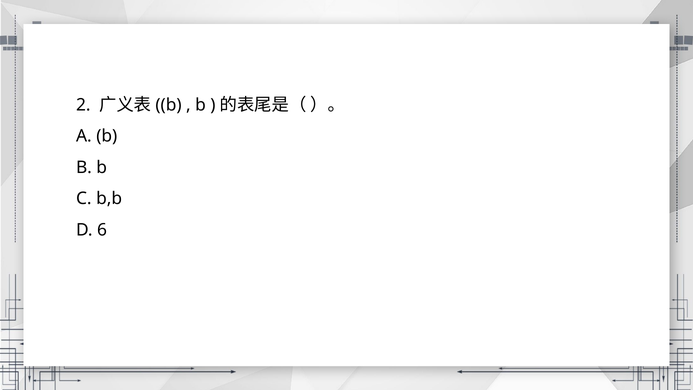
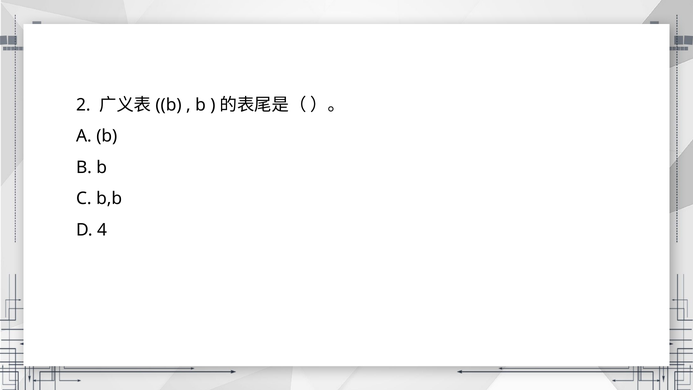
6: 6 -> 4 (102, 230)
